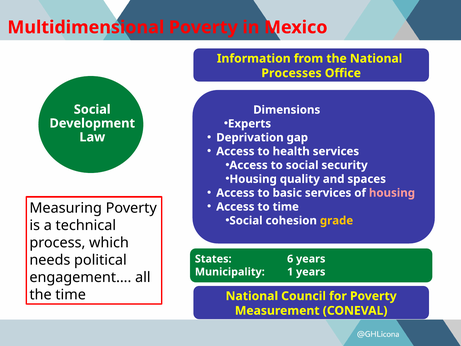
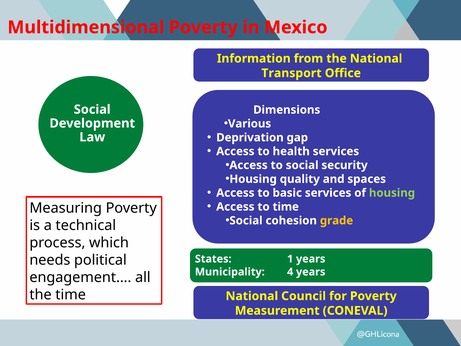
Processes: Processes -> Transport (291, 73)
Experts: Experts -> Various (250, 124)
housing colour: pink -> light green (392, 193)
6: 6 -> 1 (290, 259)
1: 1 -> 4 (290, 272)
